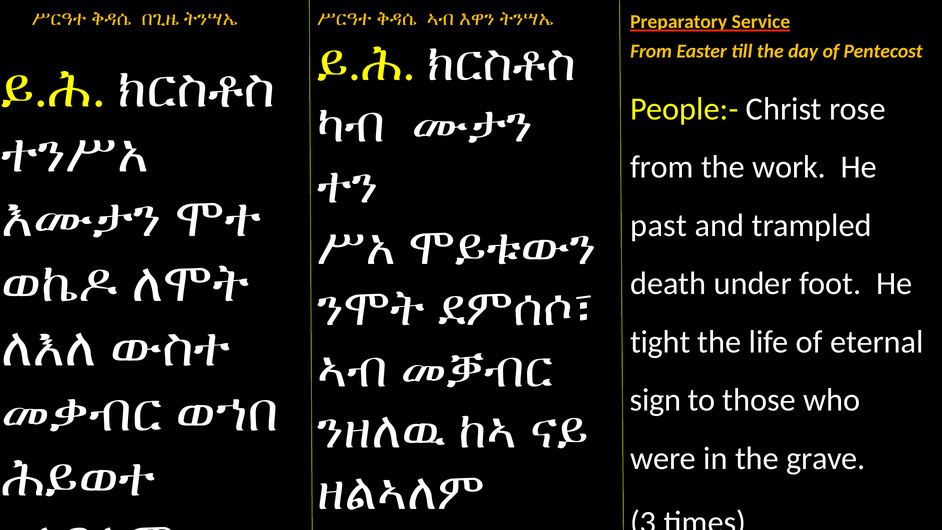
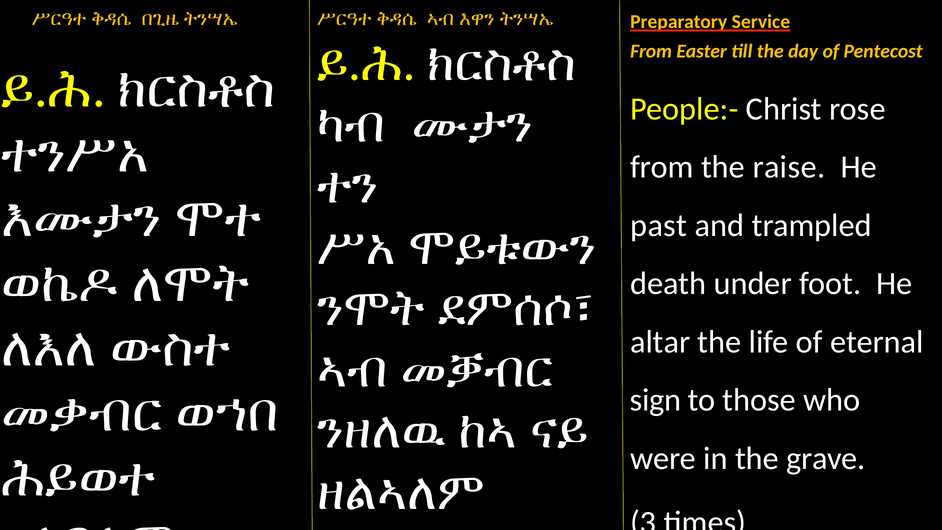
work: work -> raise (789, 167)
tight: tight -> altar (660, 342)
